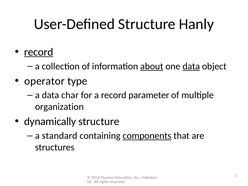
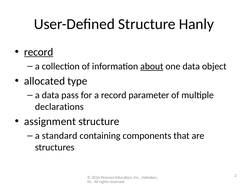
data underline: present -> none (191, 66)
operator: operator -> allocated (45, 81)
char: char -> pass (70, 95)
organization: organization -> declarations (59, 107)
dynamically: dynamically -> assignment (50, 122)
components underline: present -> none (147, 136)
